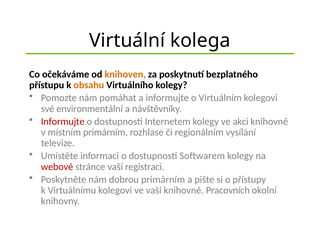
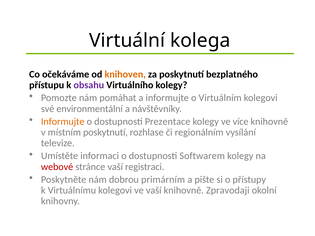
obsahu colour: orange -> purple (89, 85)
Informujte colour: red -> orange (63, 122)
Internetem: Internetem -> Prezentace (168, 122)
akci: akci -> více (241, 122)
místním primárním: primárním -> poskytnutí (105, 132)
Pracovních: Pracovních -> Zpravodaji (228, 191)
